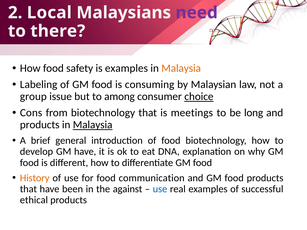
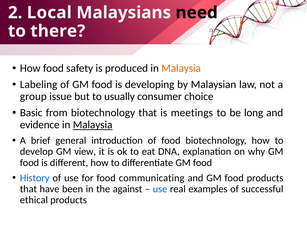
need colour: purple -> black (197, 13)
is examples: examples -> produced (126, 68)
consuming: consuming -> developing (150, 85)
among: among -> usually (120, 97)
choice underline: present -> none (199, 97)
Cons: Cons -> Basic (31, 113)
products: products -> evidence (40, 125)
GM have: have -> view (85, 152)
History colour: orange -> blue (35, 178)
communication: communication -> communicating (152, 178)
